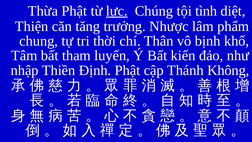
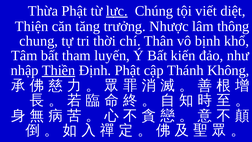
tình: tình -> viết (206, 11)
phẩm: phẩm -> thông (233, 26)
Thiền underline: none -> present (59, 70)
